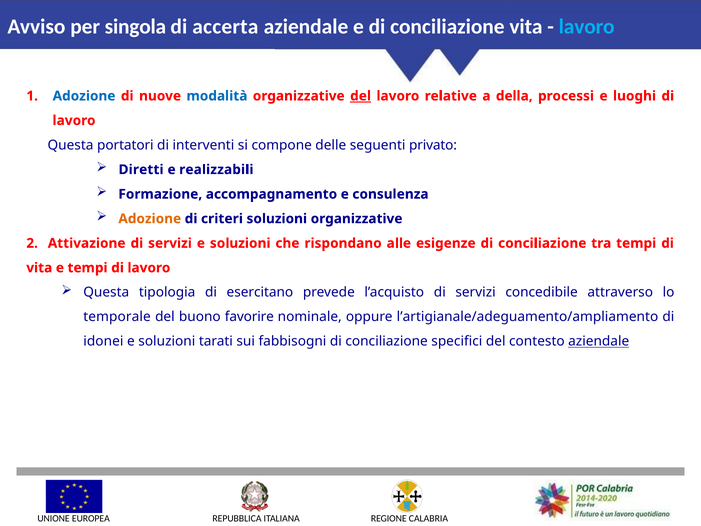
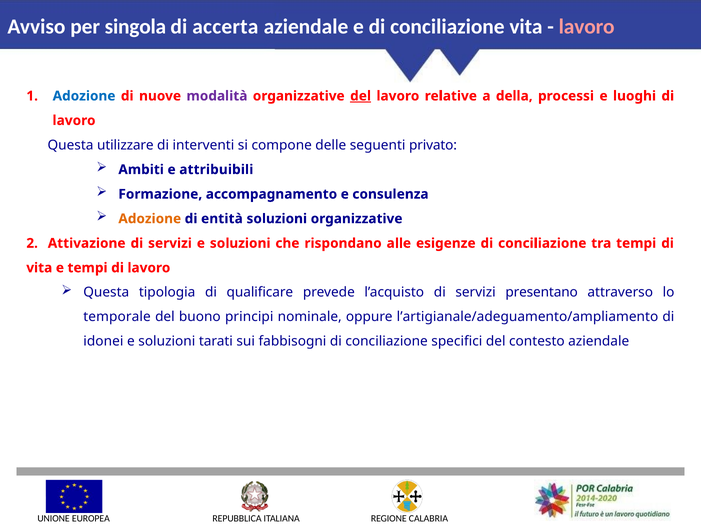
lavoro colour: light blue -> pink (587, 27)
modalità colour: blue -> purple (217, 96)
portatori: portatori -> utilizzare (125, 145)
Diretti: Diretti -> Ambiti (141, 170)
realizzabili: realizzabili -> attribuibili (216, 170)
criteri: criteri -> entità (222, 219)
esercitano: esercitano -> qualificare (260, 292)
concedibile: concedibile -> presentano (542, 292)
favorire: favorire -> principi (249, 317)
aziendale underline: present -> none (599, 341)
